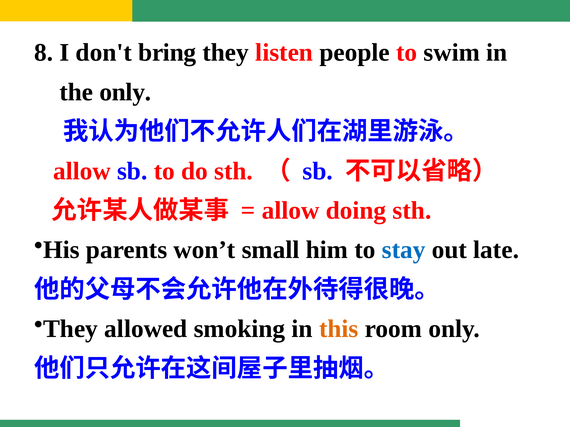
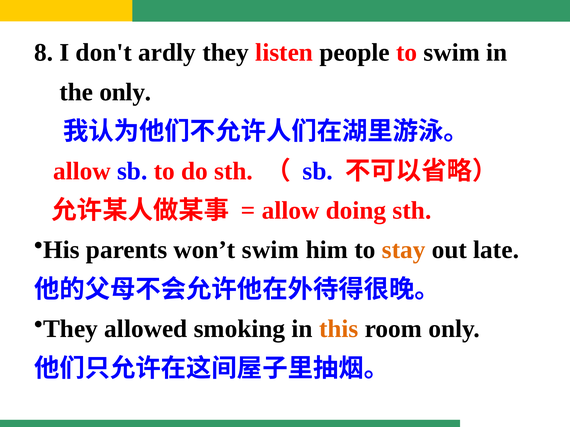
bring: bring -> ardly (167, 53)
won’t small: small -> swim (271, 250)
stay colour: blue -> orange (404, 250)
